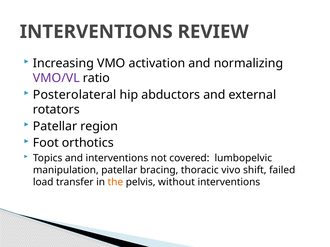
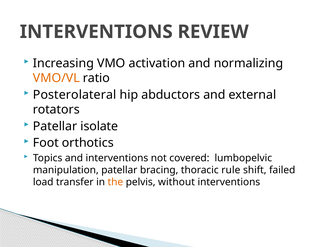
VMO/VL colour: purple -> orange (56, 78)
region: region -> isolate (99, 126)
vivo: vivo -> rule (231, 170)
